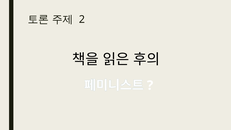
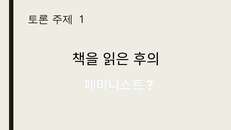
2: 2 -> 1 (82, 19)
